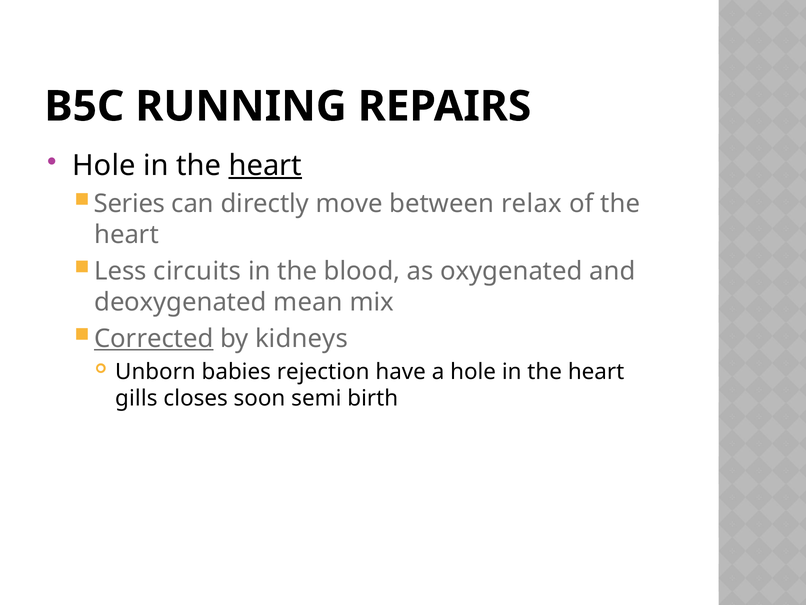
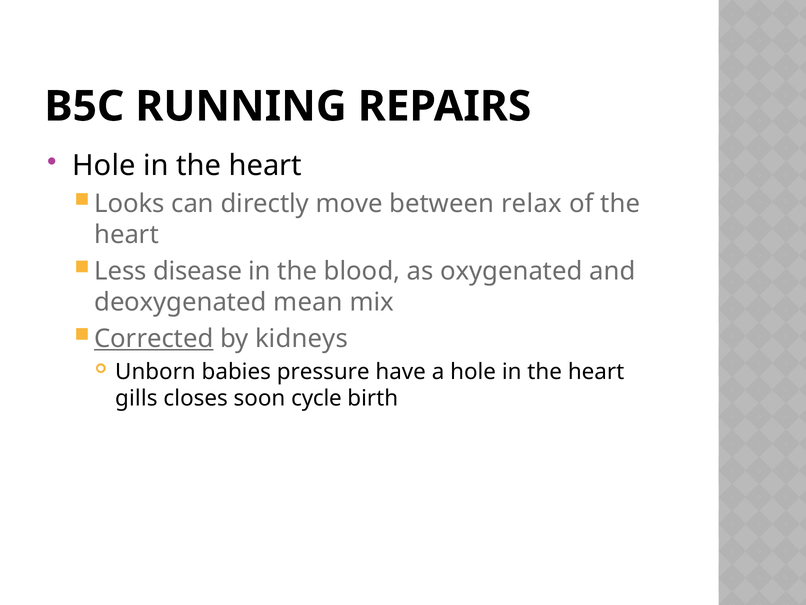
heart underline: present -> none (265, 165)
Series: Series -> Looks (129, 204)
circuits: circuits -> disease (198, 271)
rejection: rejection -> pressure (323, 371)
semi: semi -> cycle (316, 398)
